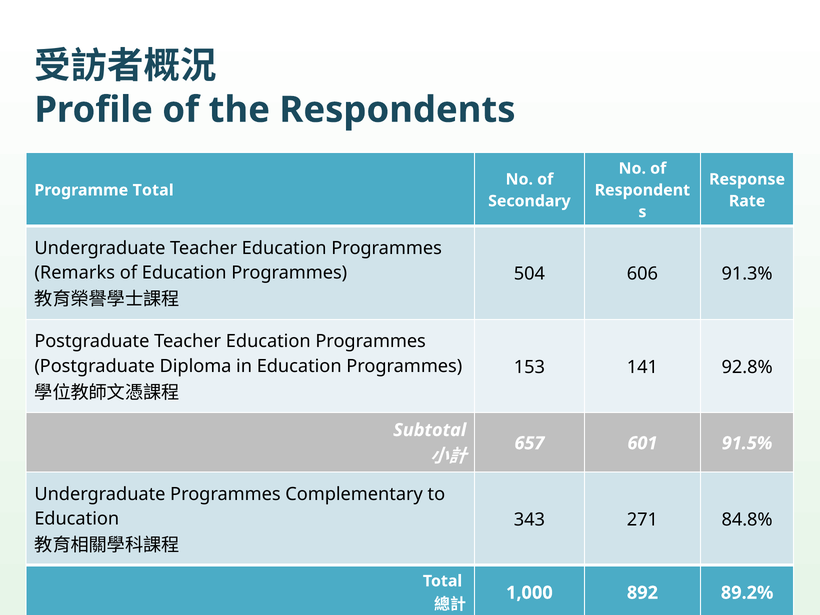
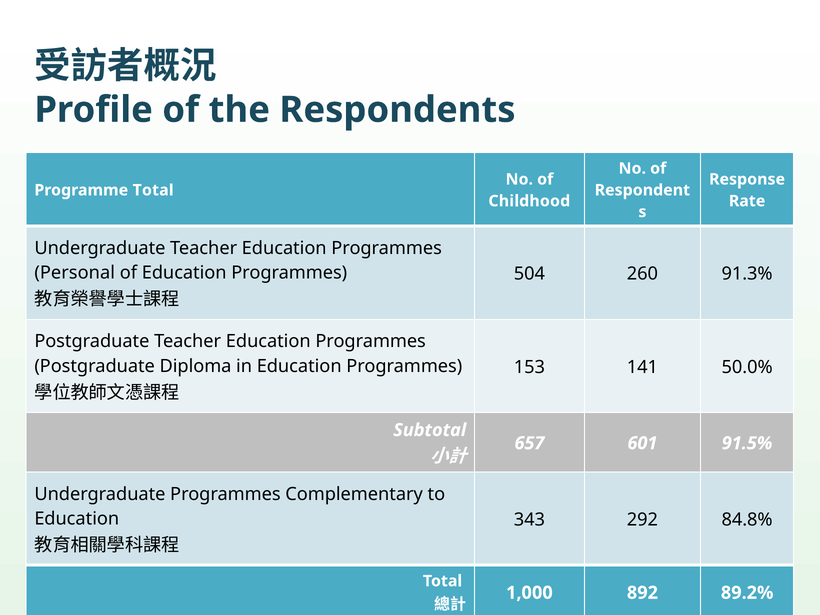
Secondary: Secondary -> Childhood (529, 201)
Remarks: Remarks -> Personal (75, 273)
606: 606 -> 260 (642, 274)
92.8%: 92.8% -> 50.0% (747, 367)
271: 271 -> 292 (642, 520)
